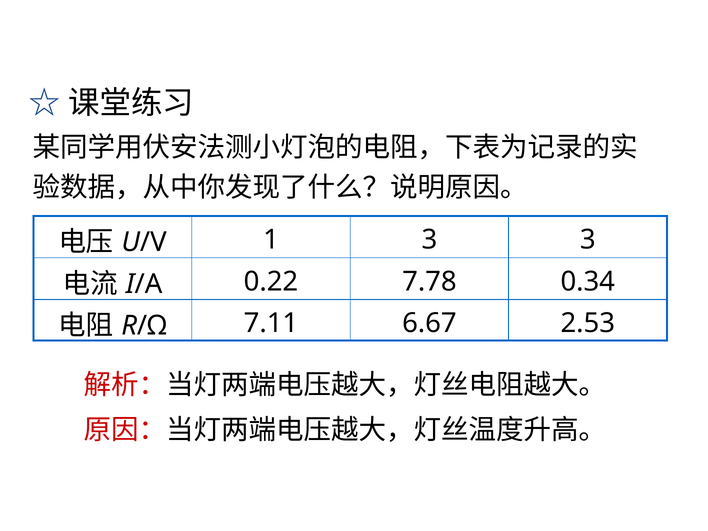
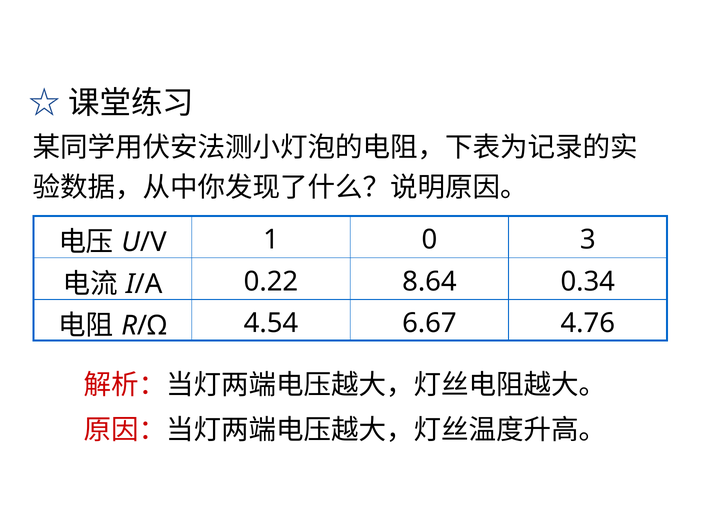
1 3: 3 -> 0 (429, 240)
7.78: 7.78 -> 8.64 (429, 282)
7.11: 7.11 -> 4.54 (271, 323)
2.53: 2.53 -> 4.76 (588, 323)
